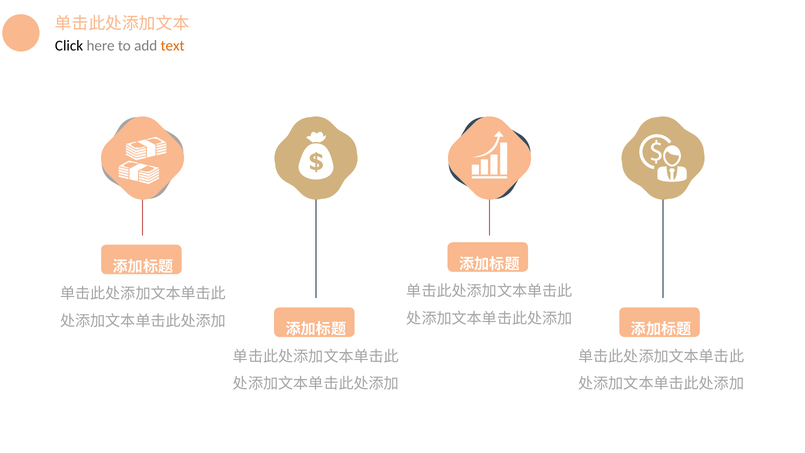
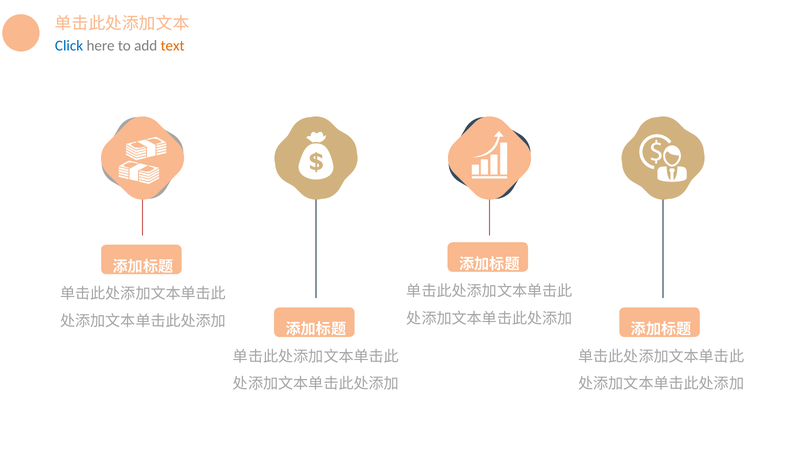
Click colour: black -> blue (69, 46)
